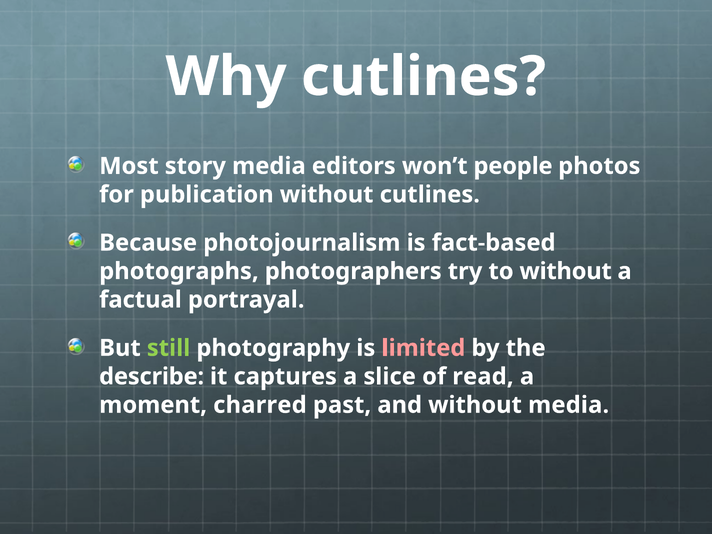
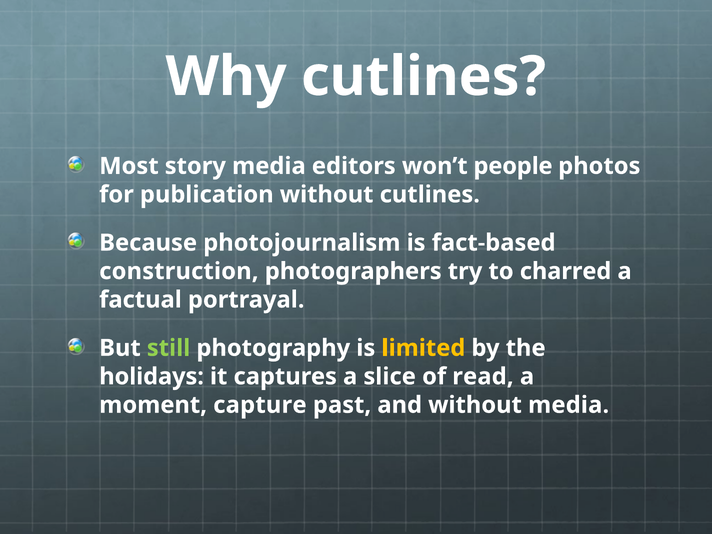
photographs: photographs -> construction (179, 271)
to without: without -> charred (566, 271)
limited colour: pink -> yellow (423, 348)
describe: describe -> holidays (152, 377)
charred: charred -> capture (260, 405)
